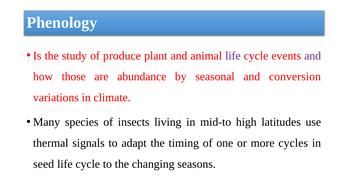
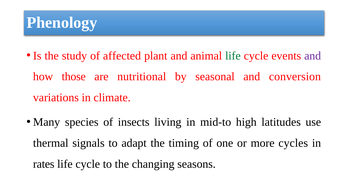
produce: produce -> affected (122, 56)
life colour: purple -> green (233, 56)
abundance: abundance -> nutritional (142, 77)
seed: seed -> rates (44, 164)
